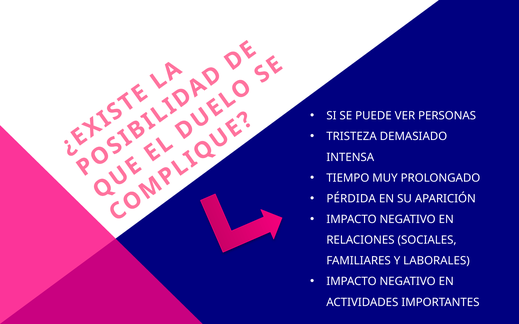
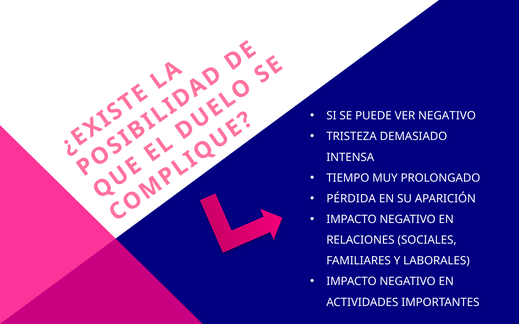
VER PERSONAS: PERSONAS -> NEGATIVO (447, 116)
